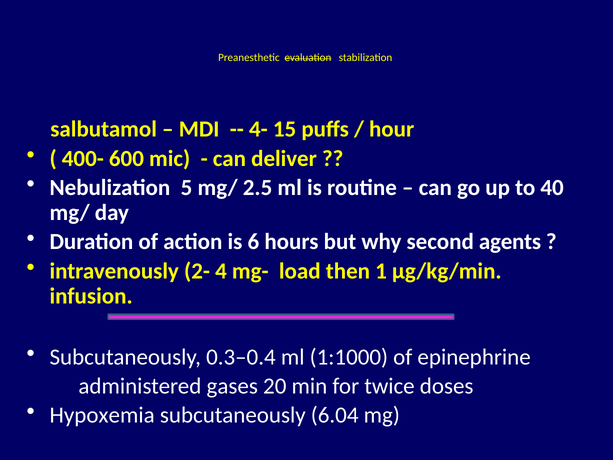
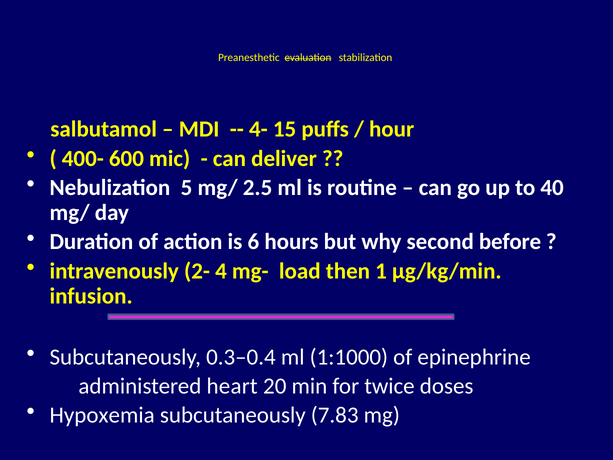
agents: agents -> before (510, 242)
gases: gases -> heart (232, 386)
6.04: 6.04 -> 7.83 (335, 415)
